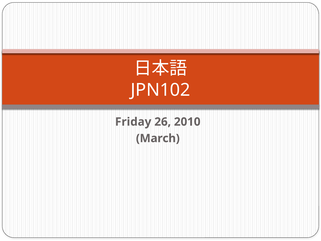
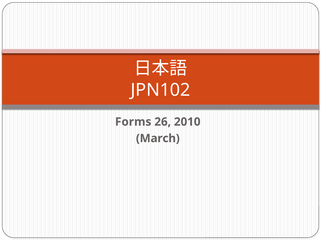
Friday: Friday -> Forms (133, 122)
